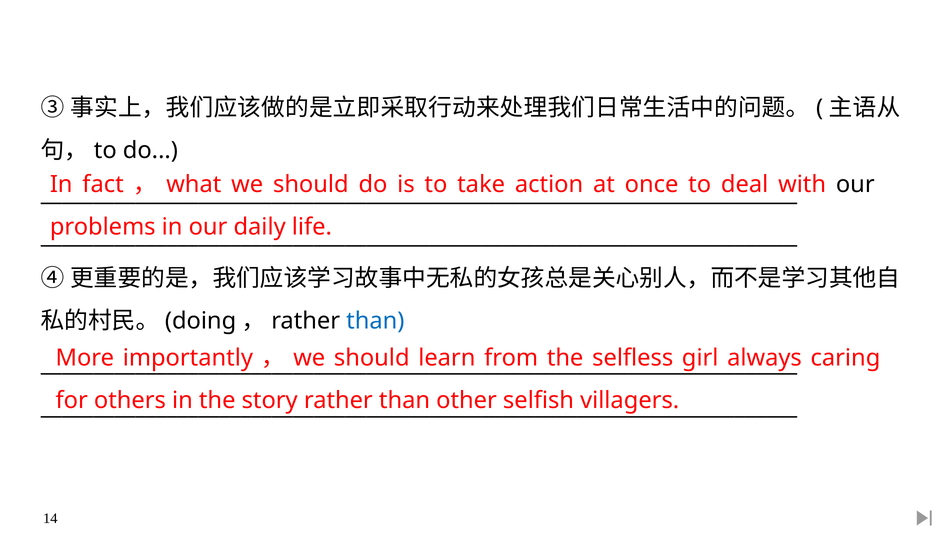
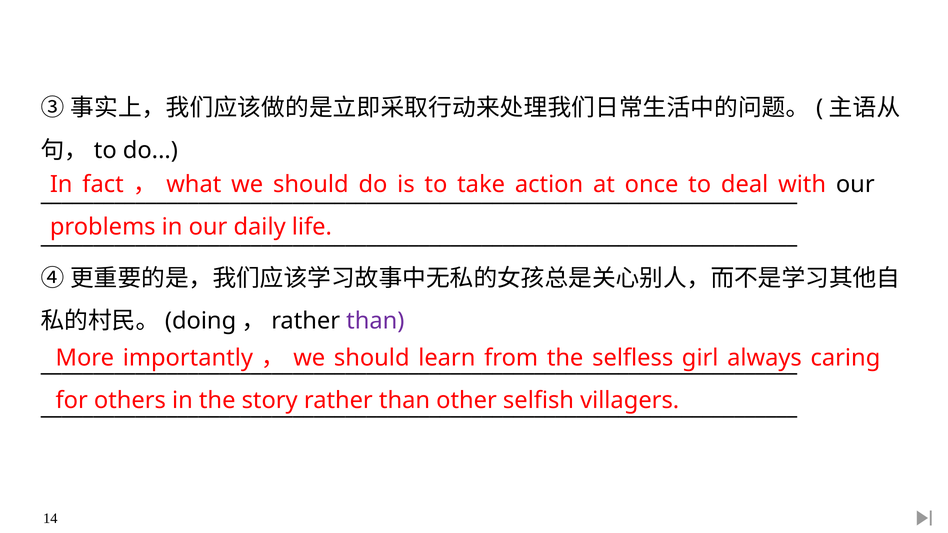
than colour: blue -> purple (375, 321)
